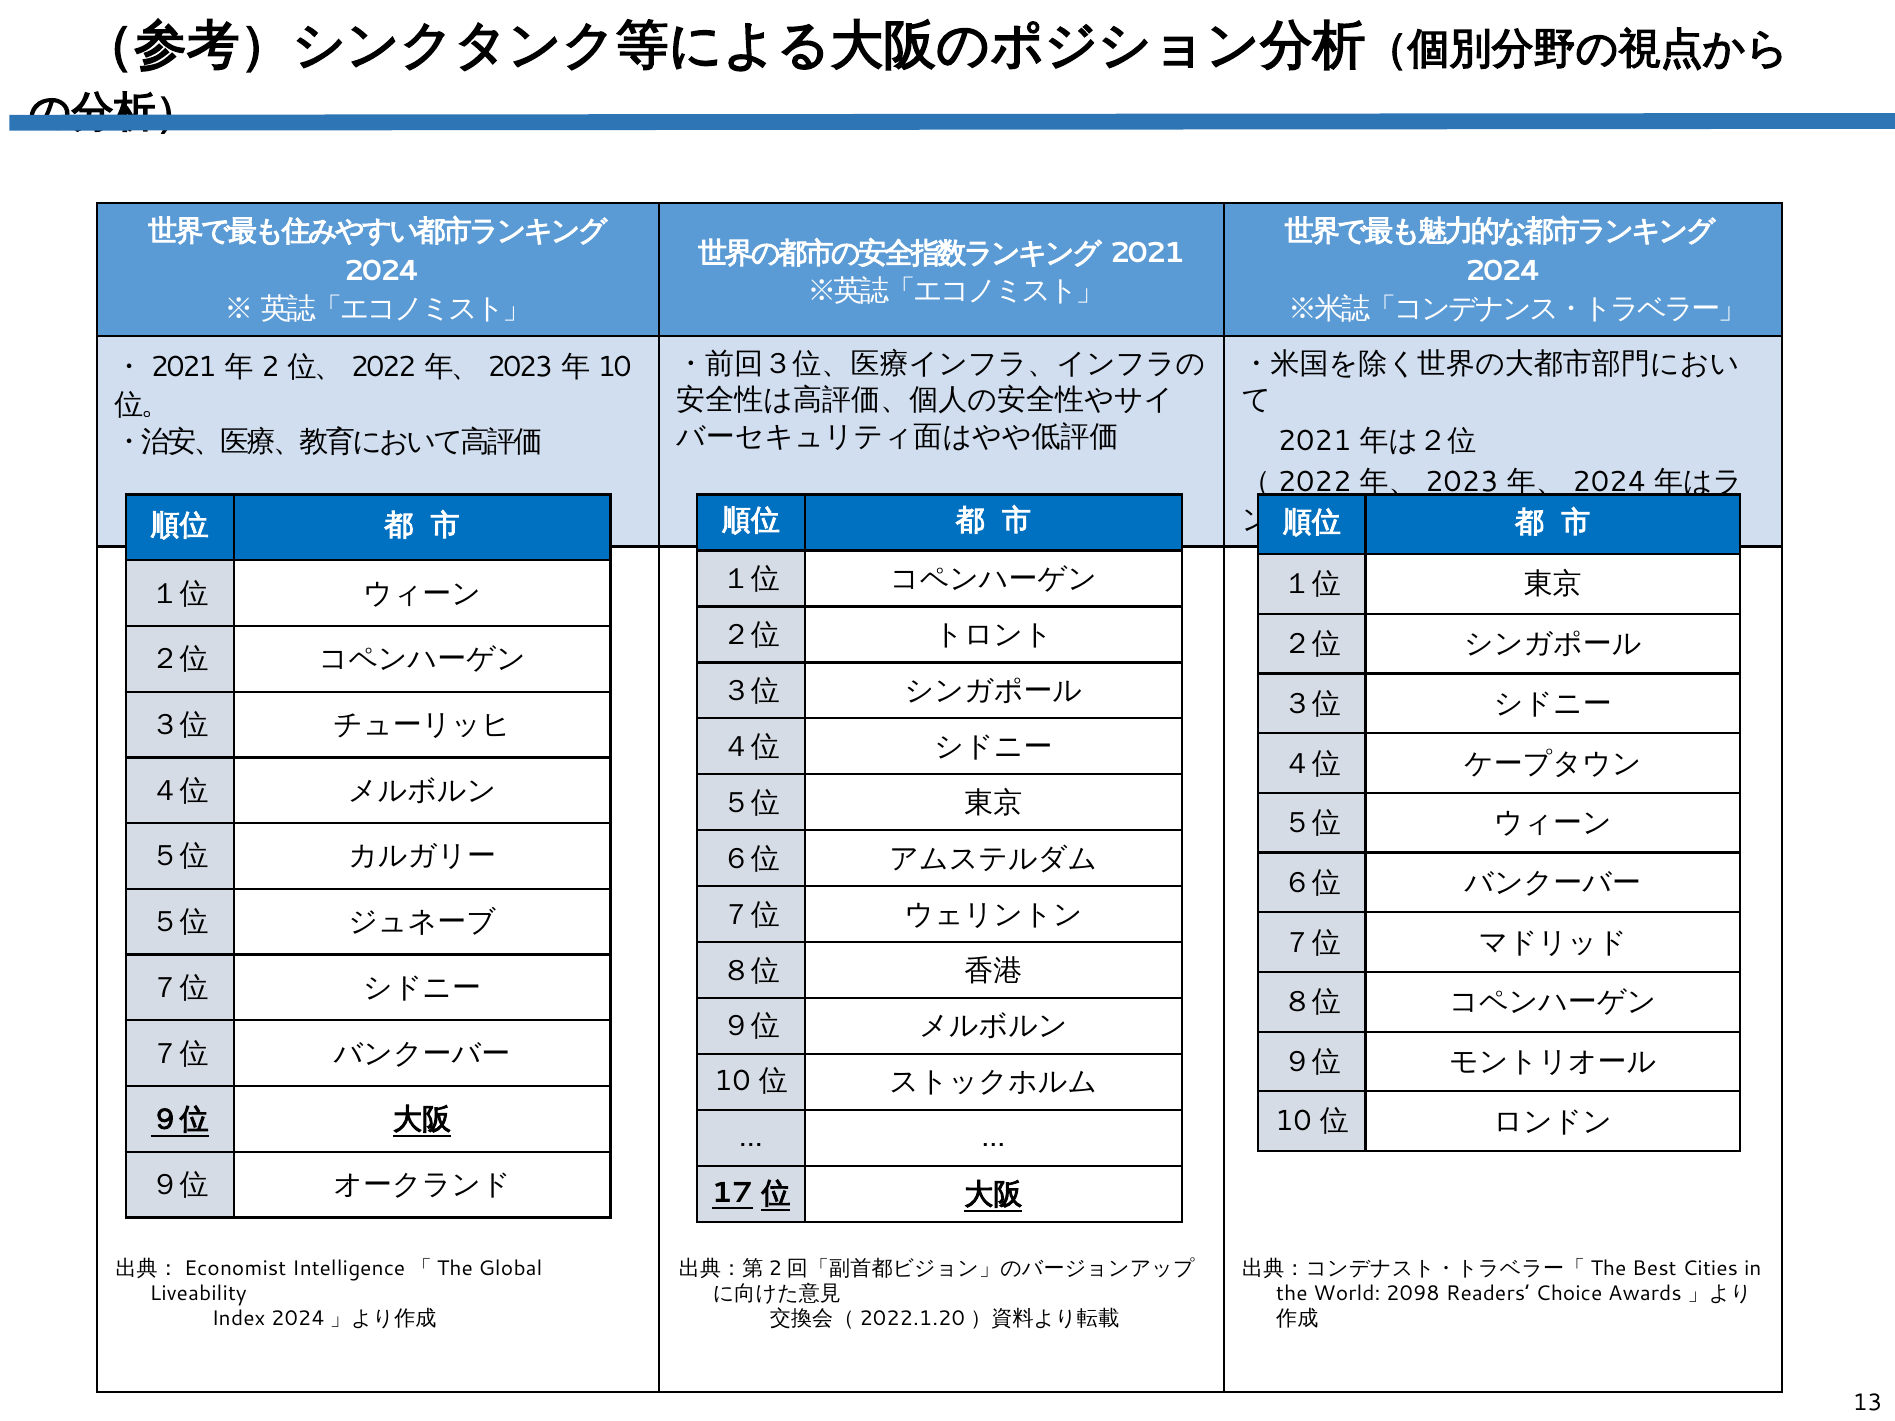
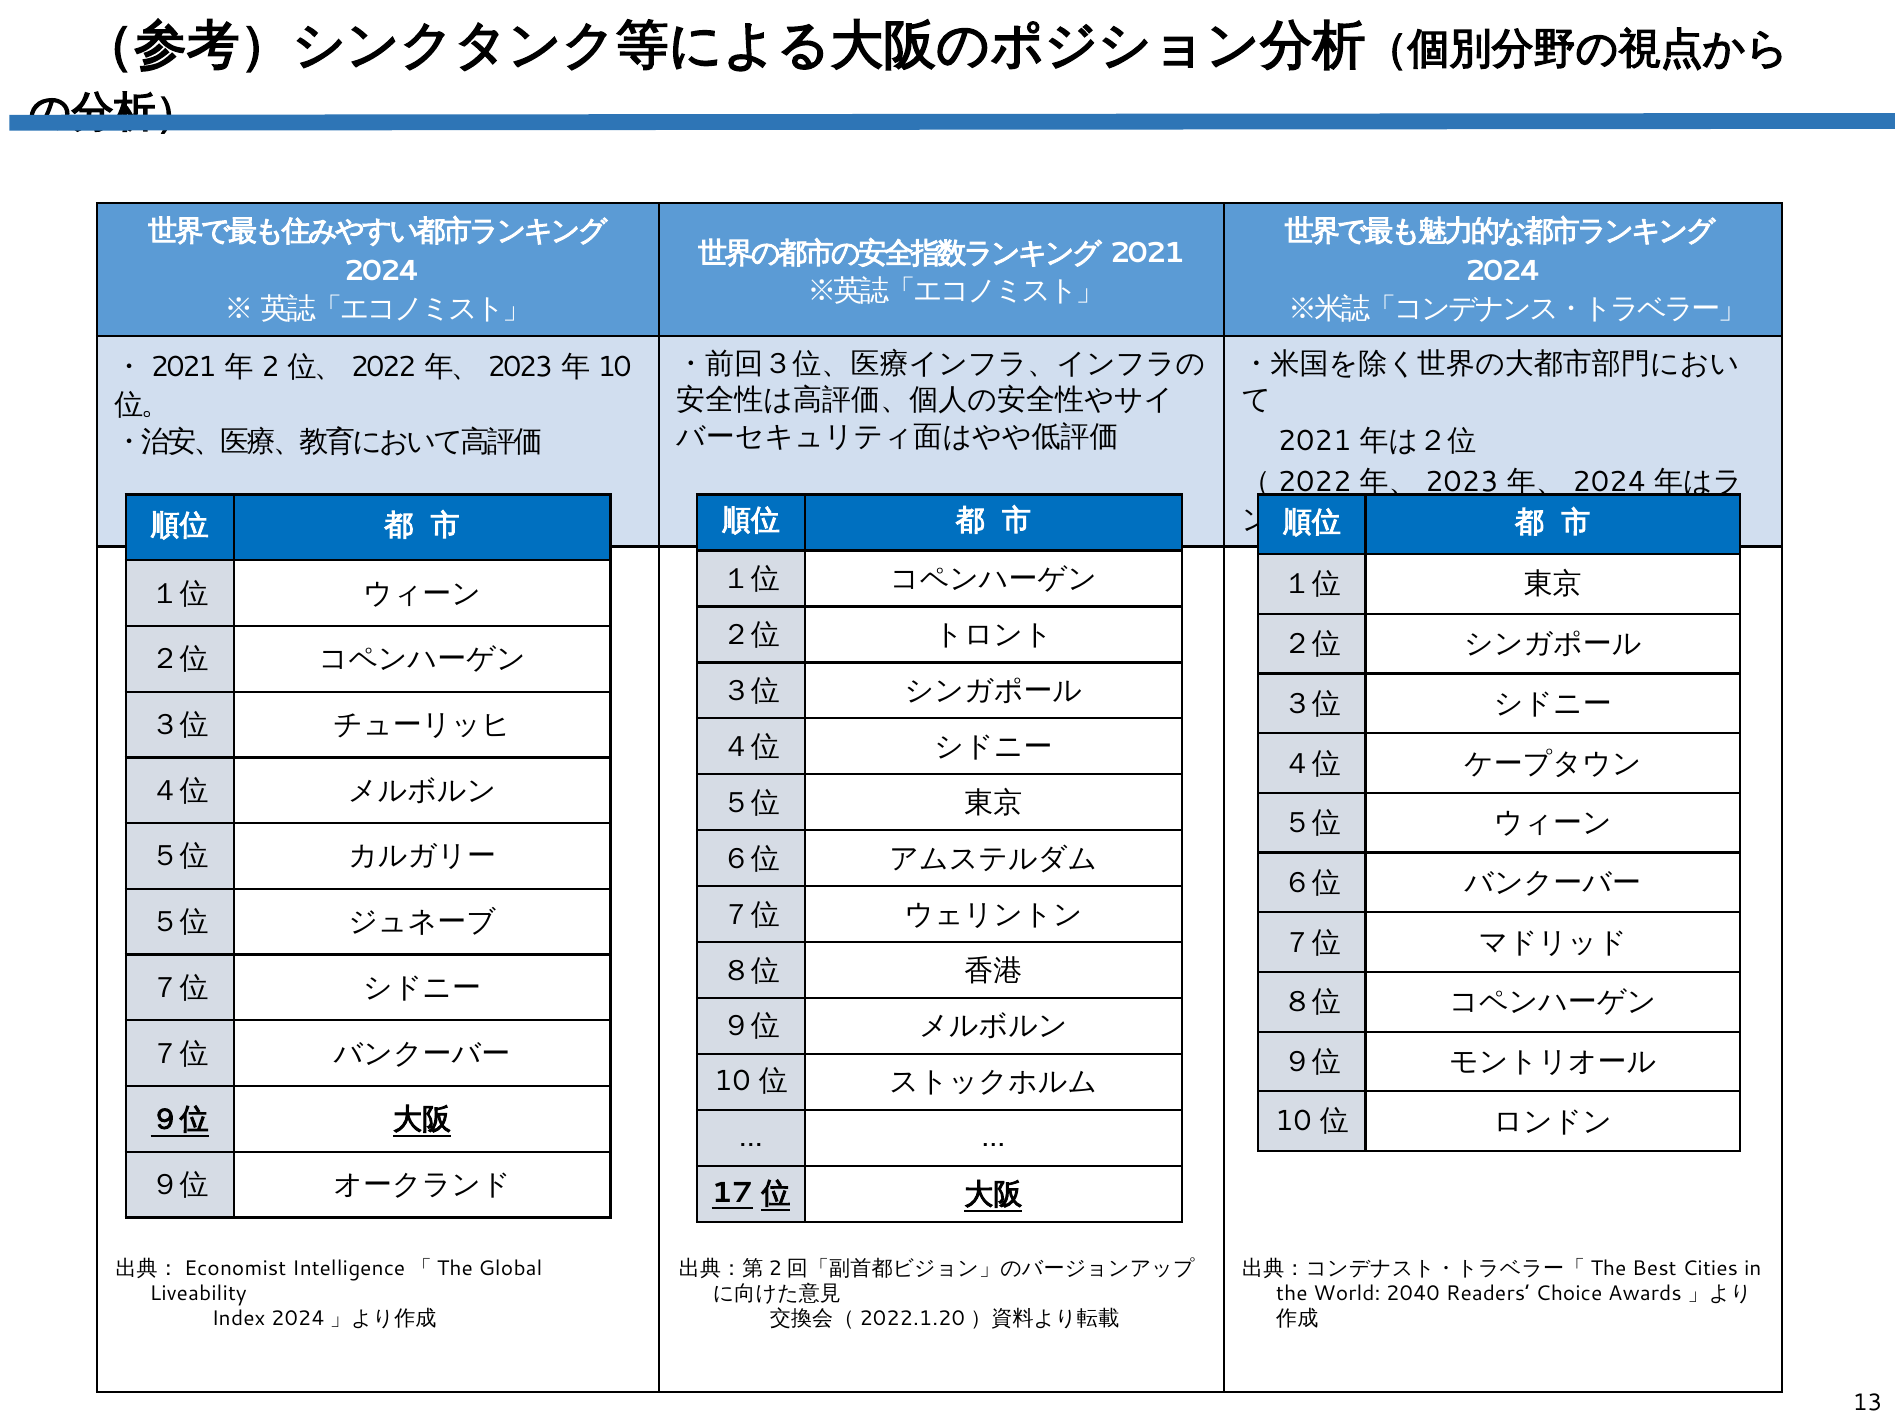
2098: 2098 -> 2040 (1413, 1294)
